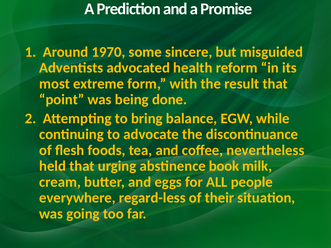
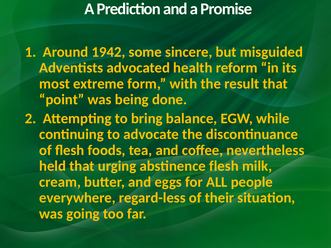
1970: 1970 -> 1942 (109, 52)
abstinence book: book -> flesh (224, 166)
